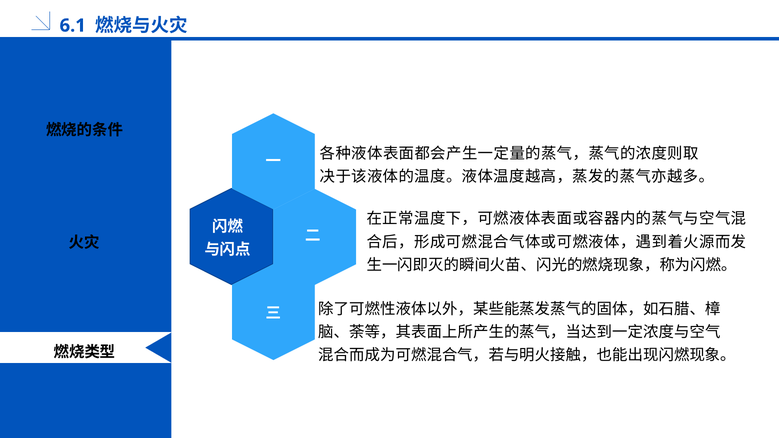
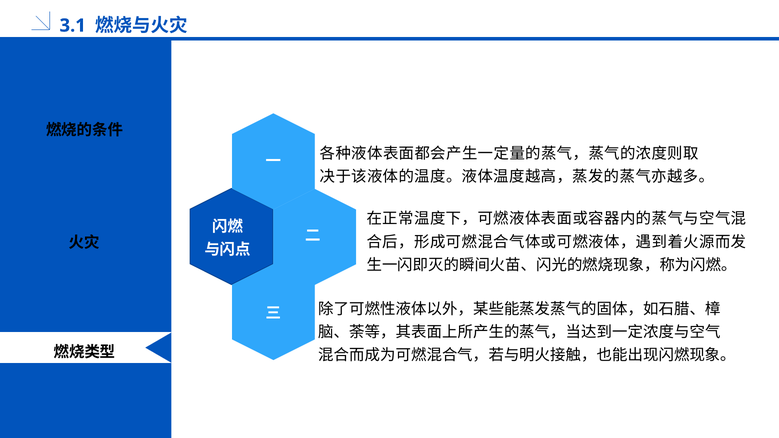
6.1: 6.1 -> 3.1 (73, 26)
